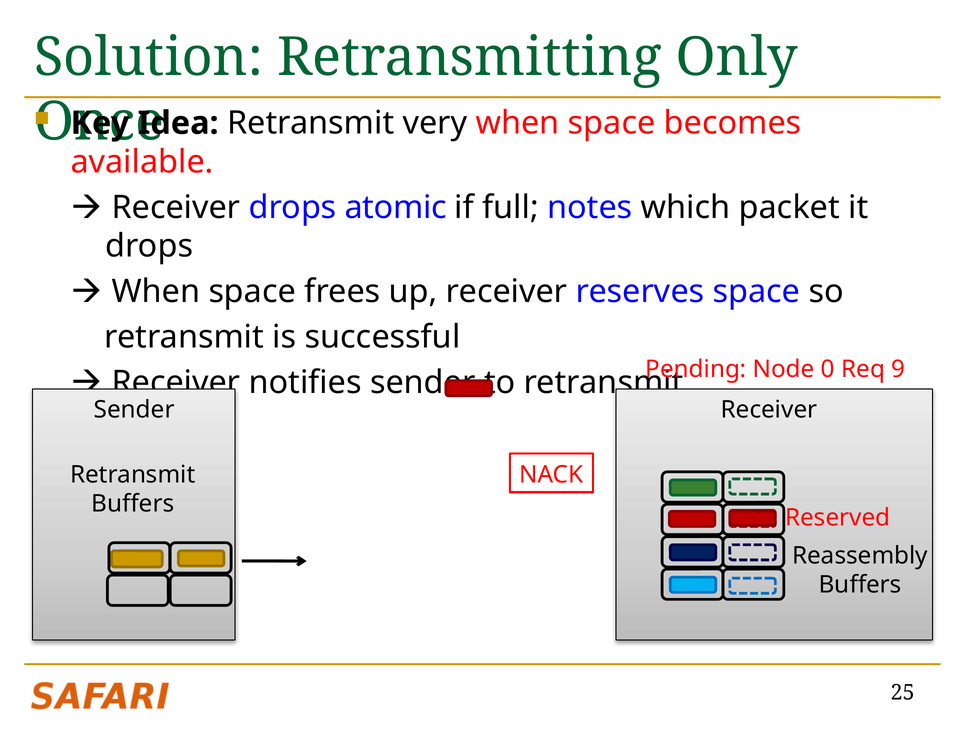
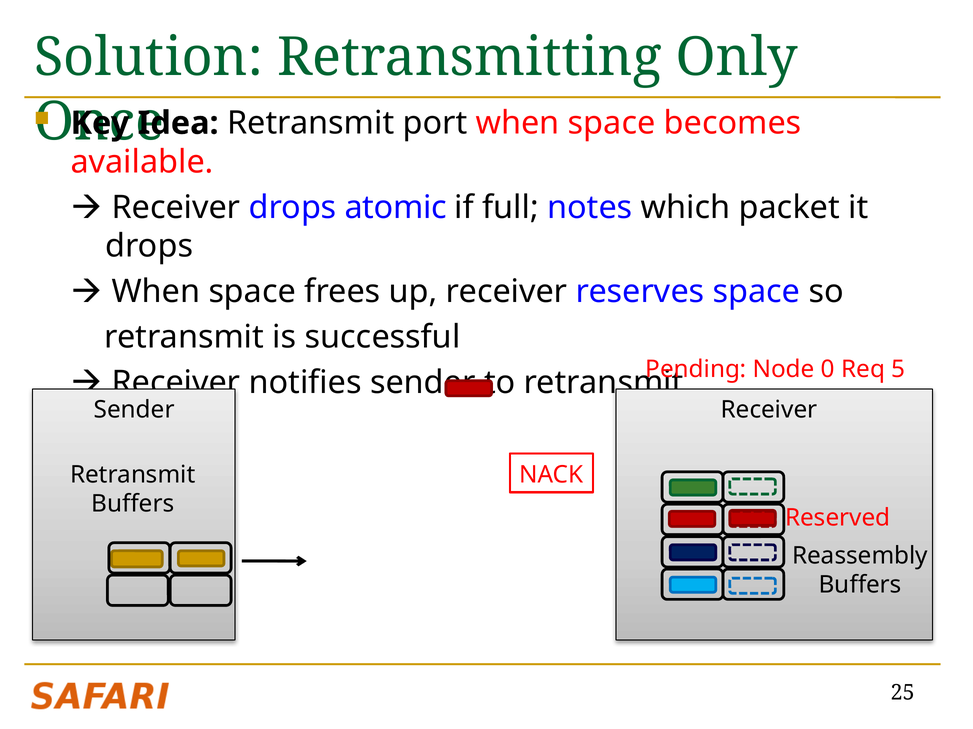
very: very -> port (435, 123)
9: 9 -> 5 (898, 370)
